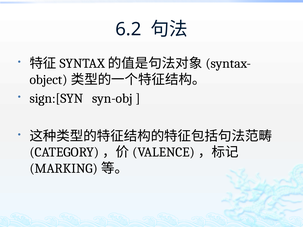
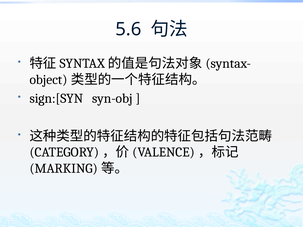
6.2: 6.2 -> 5.6 (128, 29)
